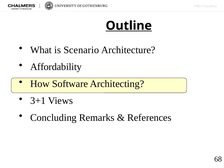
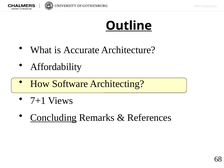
Scenario: Scenario -> Accurate (81, 50)
3+1: 3+1 -> 7+1 (38, 101)
Concluding underline: none -> present (53, 118)
